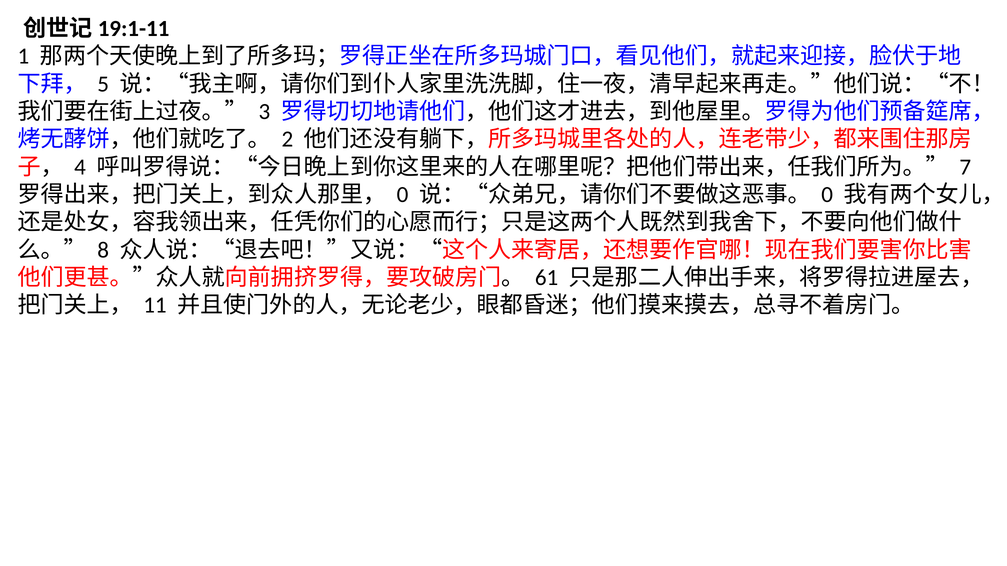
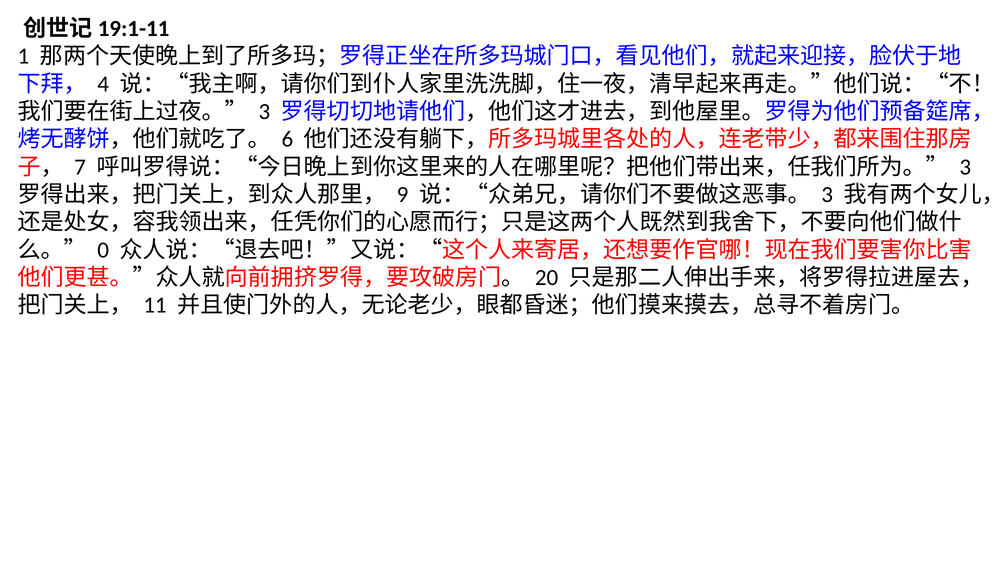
5: 5 -> 4 (103, 84)
2: 2 -> 6 (287, 139)
4: 4 -> 7 (80, 167)
7: 7 -> 3 (965, 167)
0: 0 -> 9 (403, 195)
0: 0 -> 3 (827, 195)
8: 8 -> 0 (103, 250)
61: 61 -> 20 (547, 278)
